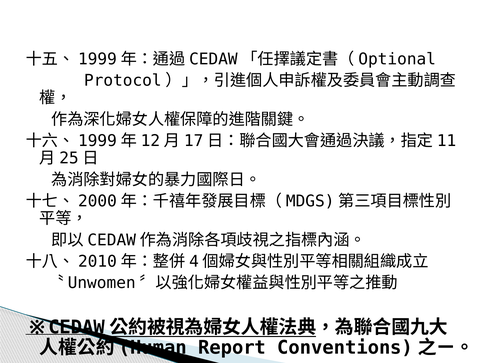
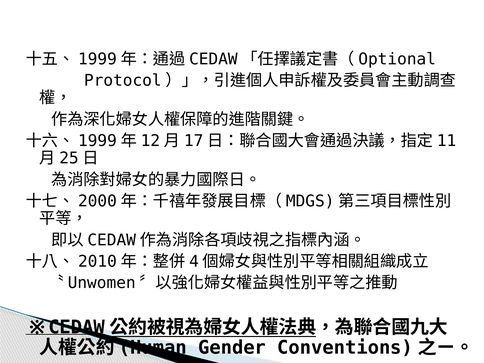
Report: Report -> Gender (232, 348)
